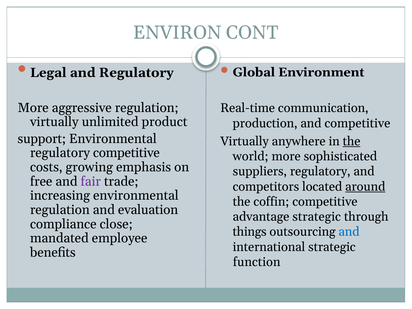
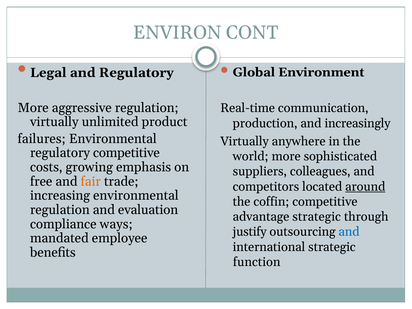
and competitive: competitive -> increasingly (358, 123)
support: support -> failures (42, 139)
the underline: present -> none (352, 141)
suppliers regulatory: regulatory -> colleagues (320, 171)
fair colour: purple -> orange (91, 181)
close: close -> ways (116, 224)
things: things -> justify (250, 232)
